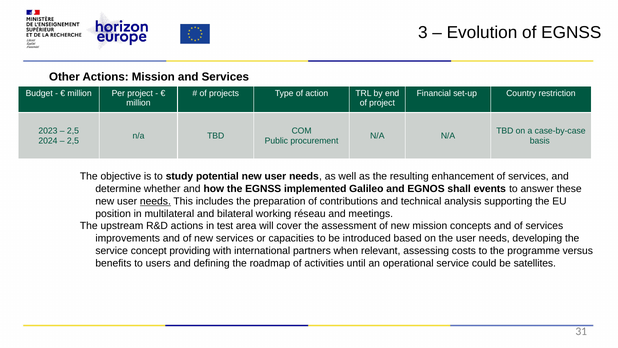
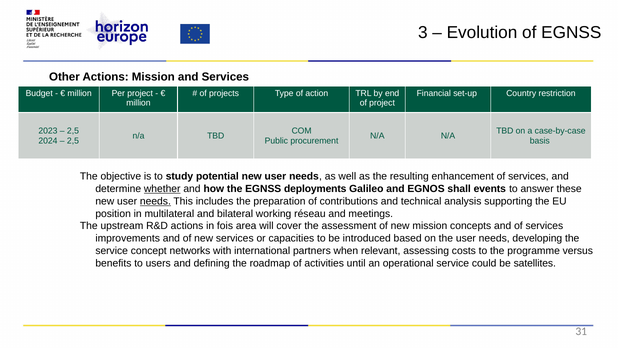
whether underline: none -> present (162, 189)
implemented: implemented -> deployments (315, 189)
test: test -> fois (225, 226)
providing: providing -> networks (190, 251)
